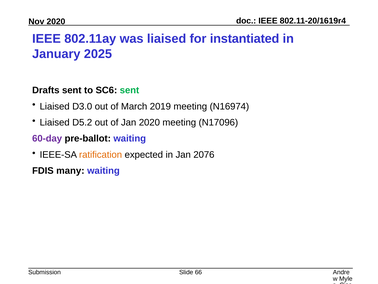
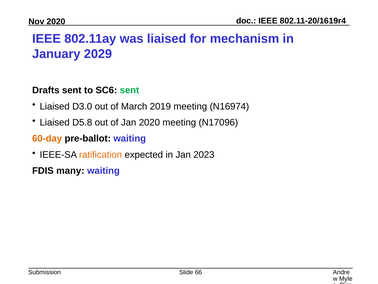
instantiated: instantiated -> mechanism (245, 39)
2025: 2025 -> 2029 (98, 54)
D5.2: D5.2 -> D5.8 (82, 122)
60-day colour: purple -> orange (47, 138)
2076: 2076 -> 2023 (204, 154)
